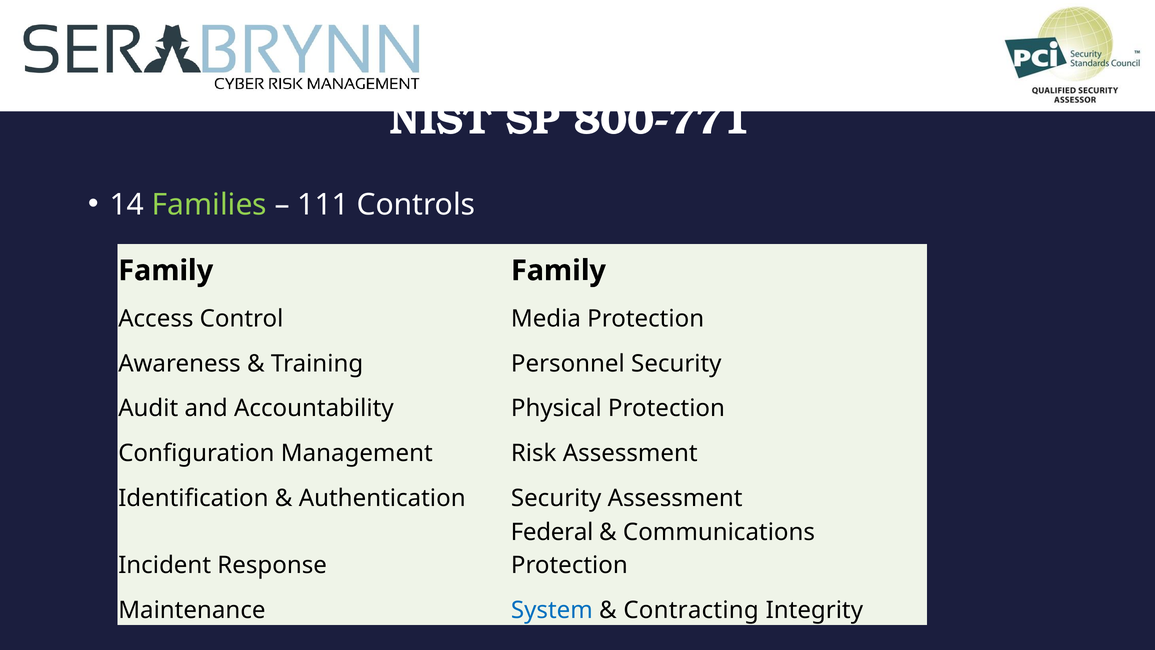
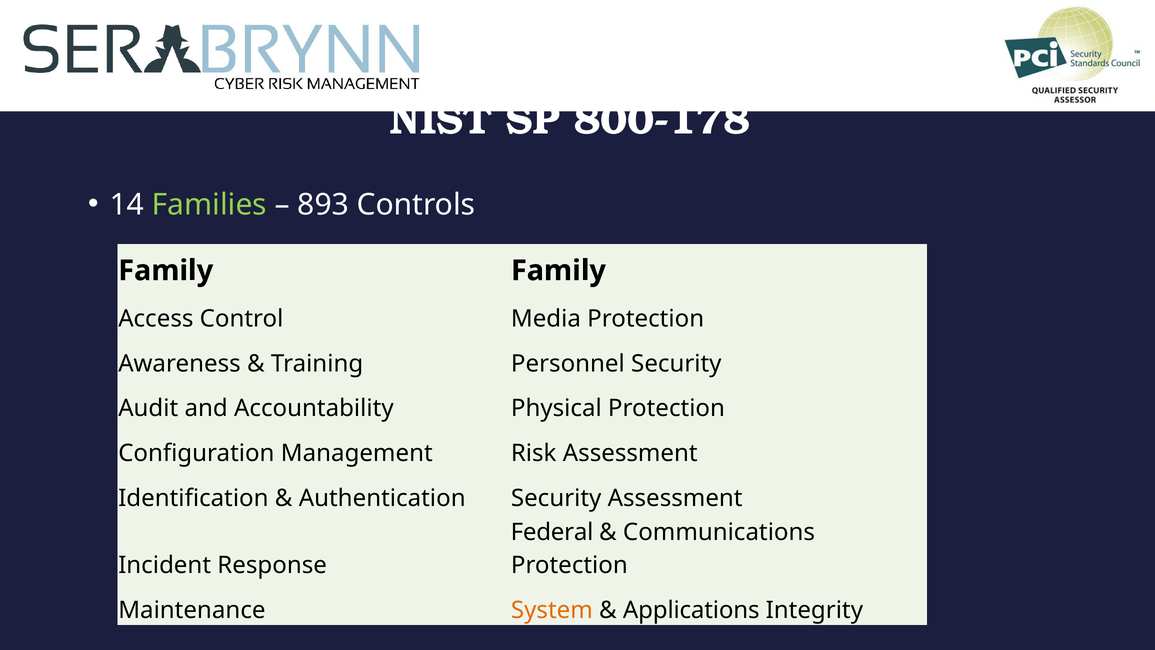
800-771: 800-771 -> 800-178 (662, 120)
111: 111 -> 893 (323, 205)
System colour: blue -> orange (552, 610)
Contracting: Contracting -> Applications (691, 610)
